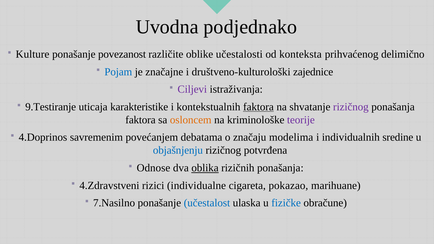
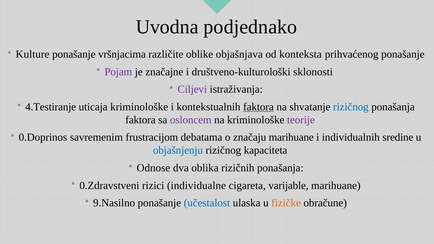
povezanost: povezanost -> vršnjacima (122, 54)
učestalosti: učestalosti -> objašnjava (239, 54)
prihvaćenog delimično: delimično -> ponašanje (403, 54)
Pojam colour: blue -> purple (118, 72)
zajednice: zajednice -> sklonosti (313, 72)
9.Testiranje: 9.Testiranje -> 4.Testiranje (51, 107)
uticaja karakteristike: karakteristike -> kriminološke (139, 107)
rizičnog colour: purple -> blue (351, 107)
osloncem colour: orange -> purple (191, 120)
4.Doprinos: 4.Doprinos -> 0.Doprinos (43, 137)
povećanjem: povećanjem -> frustracijom (152, 137)
značaju modelima: modelima -> marihuane (291, 137)
potvrđena: potvrđena -> kapaciteta (266, 150)
oblika underline: present -> none (205, 168)
4.Zdravstveni: 4.Zdravstveni -> 0.Zdravstveni (109, 186)
pokazao: pokazao -> varijable (288, 186)
7.Nasilno: 7.Nasilno -> 9.Nasilno (114, 203)
fizičke colour: blue -> orange (286, 203)
